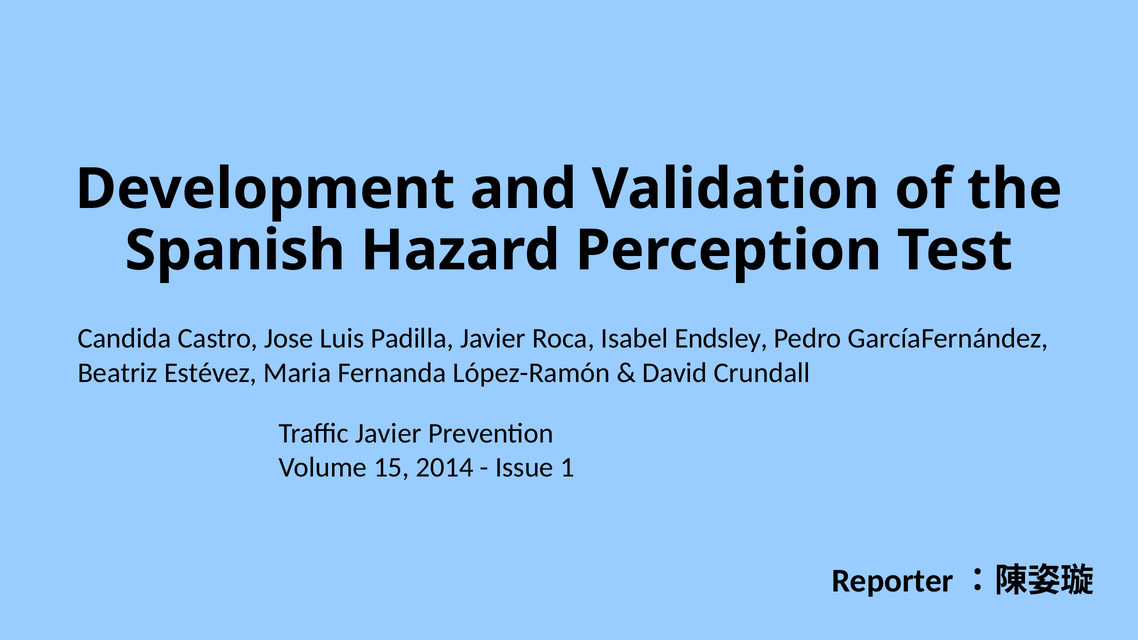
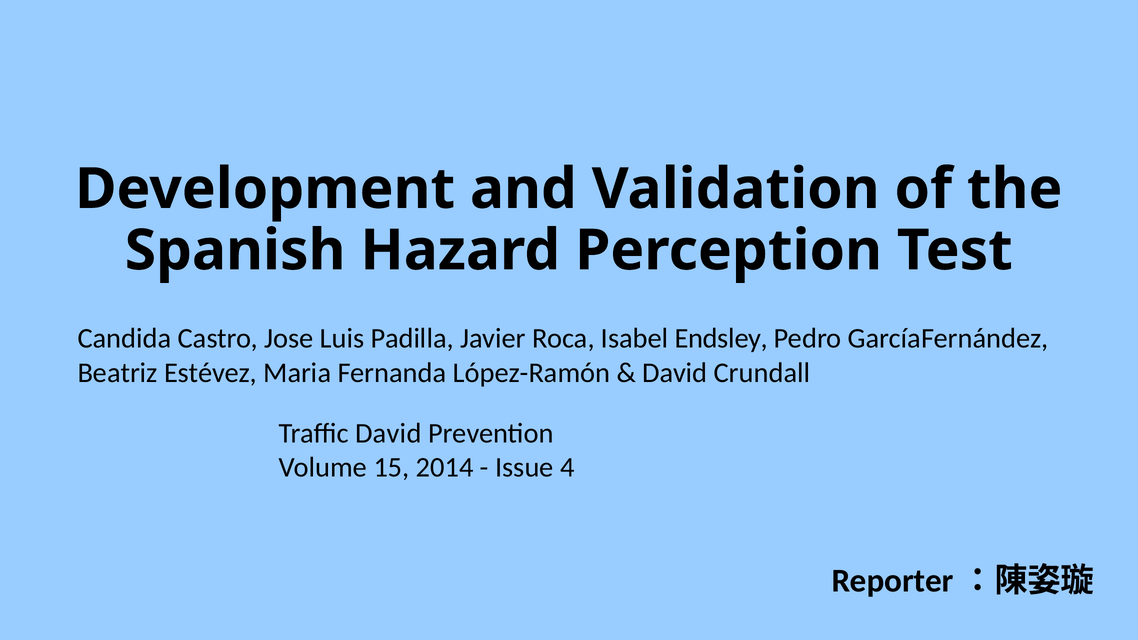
Traffic Javier: Javier -> David (388, 434)
1: 1 -> 4 (567, 468)
